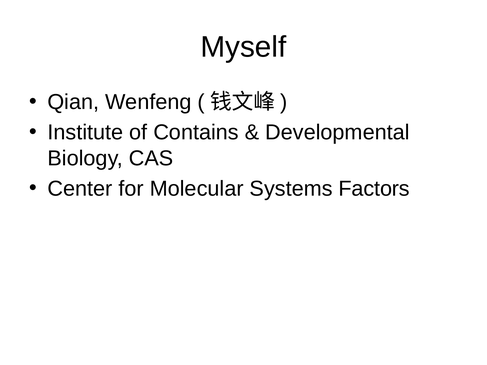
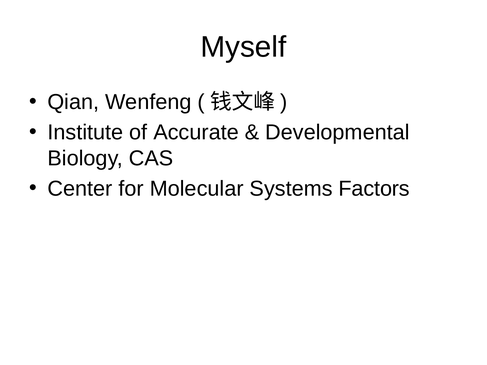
Contains: Contains -> Accurate (196, 132)
